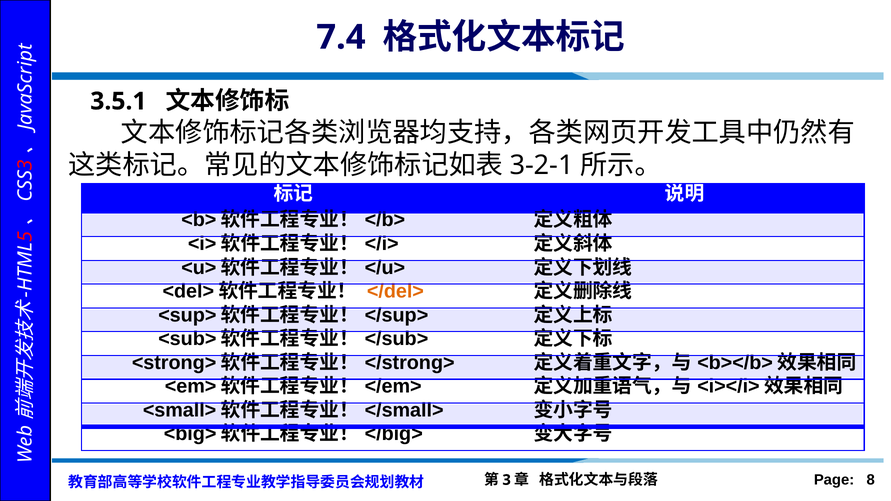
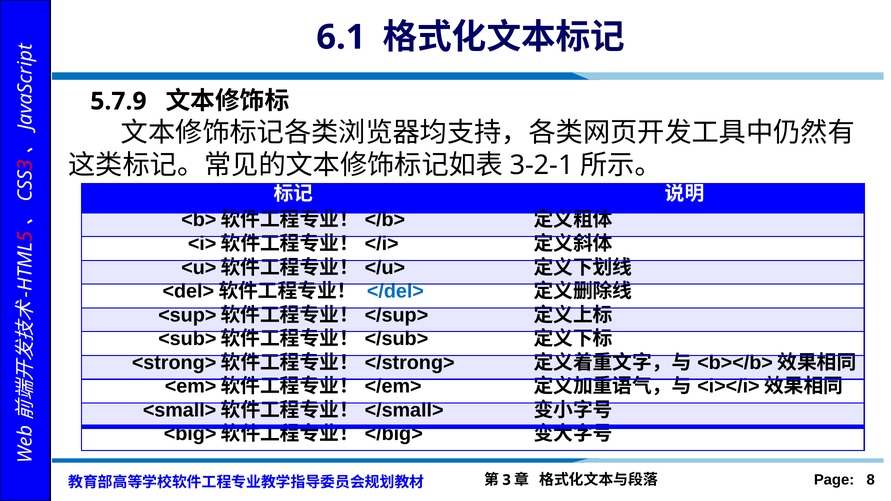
7.4: 7.4 -> 6.1 (341, 37)
3.5.1: 3.5.1 -> 5.7.9 (118, 101)
</del> colour: orange -> blue (395, 291)
